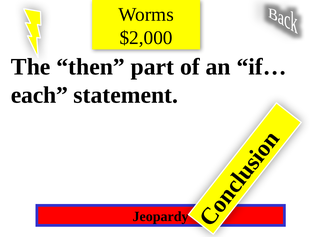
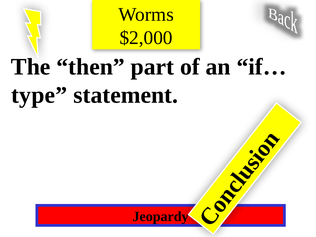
each: each -> type (39, 95)
